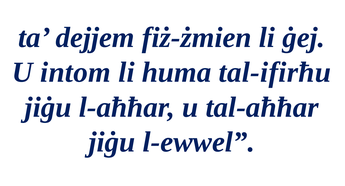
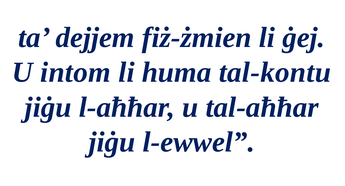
tal-ifirħu: tal-ifirħu -> tal-kontu (275, 72)
